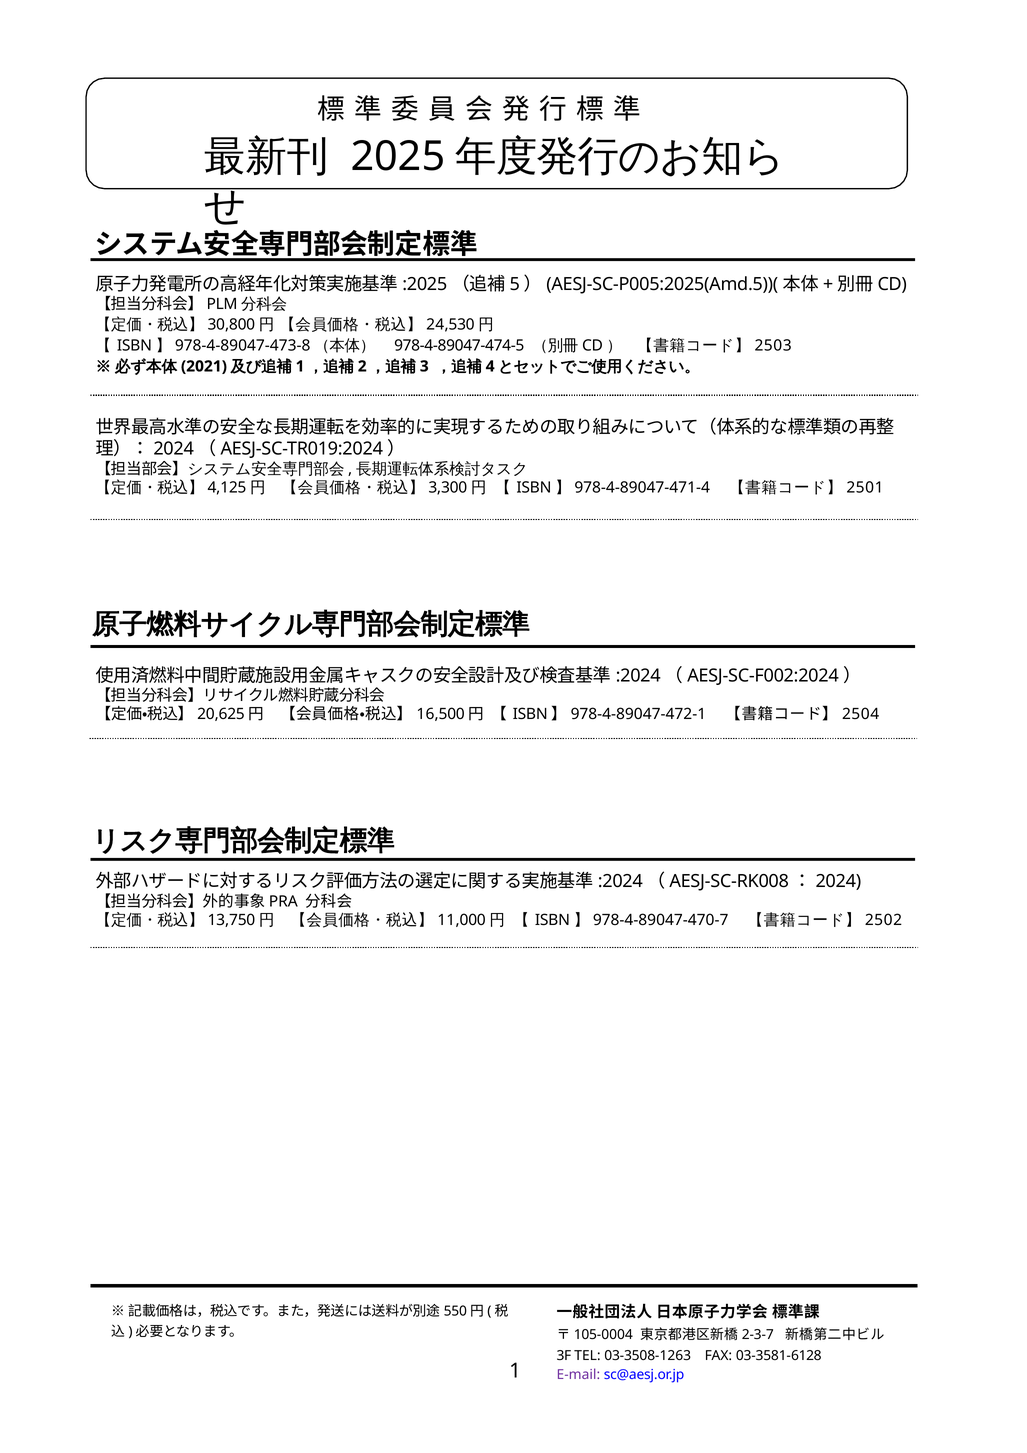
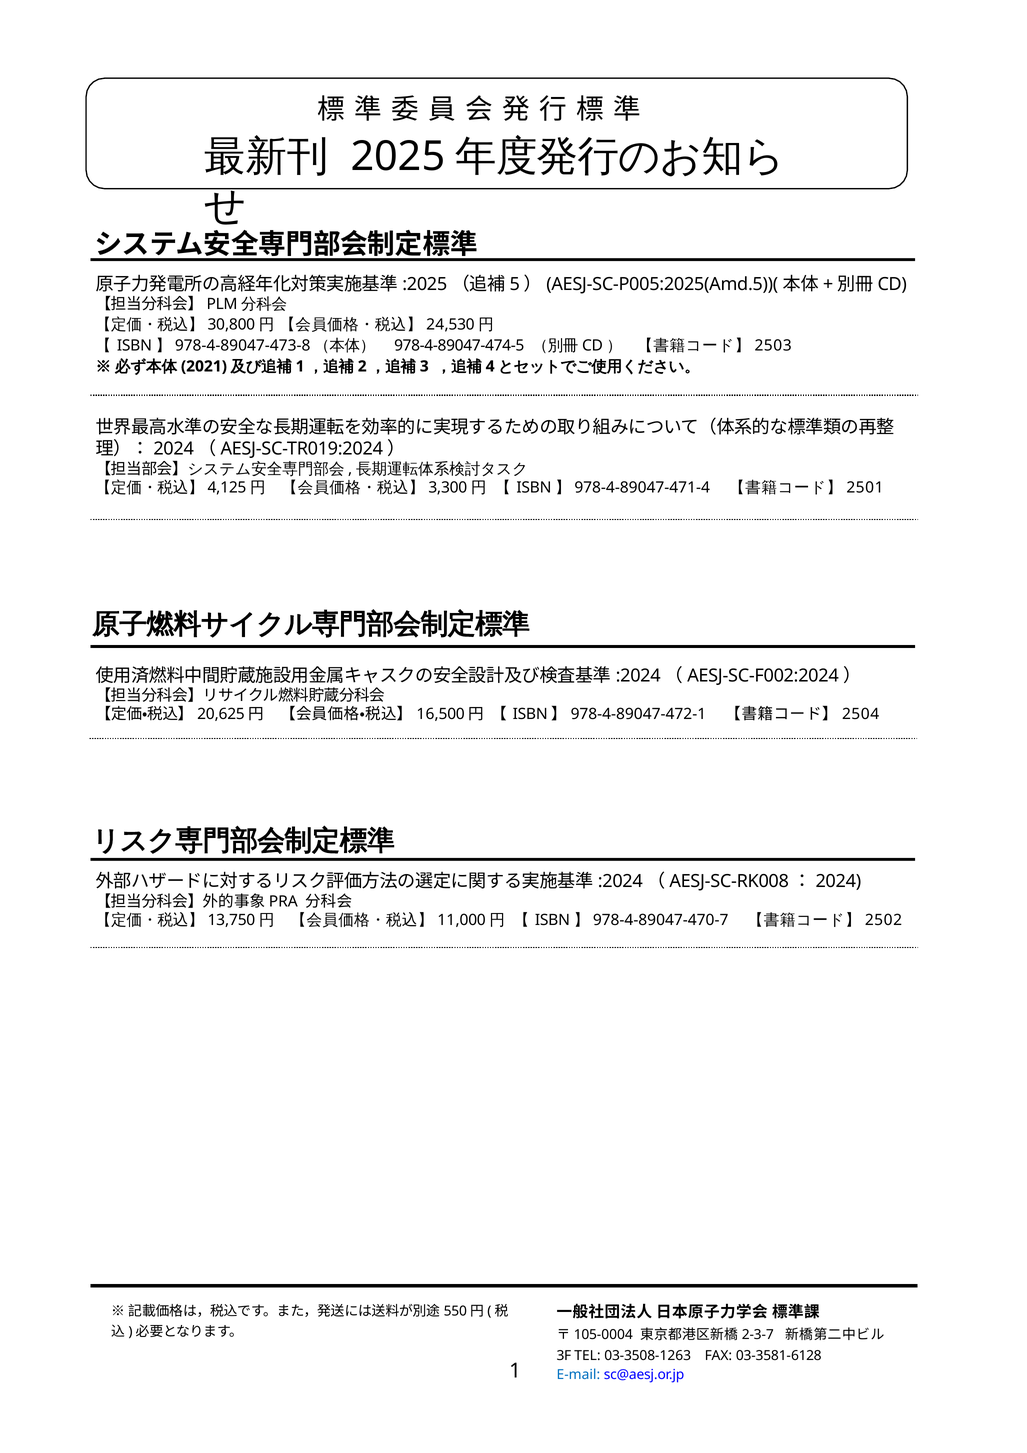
E-mail colour: purple -> blue (578, 1375)
